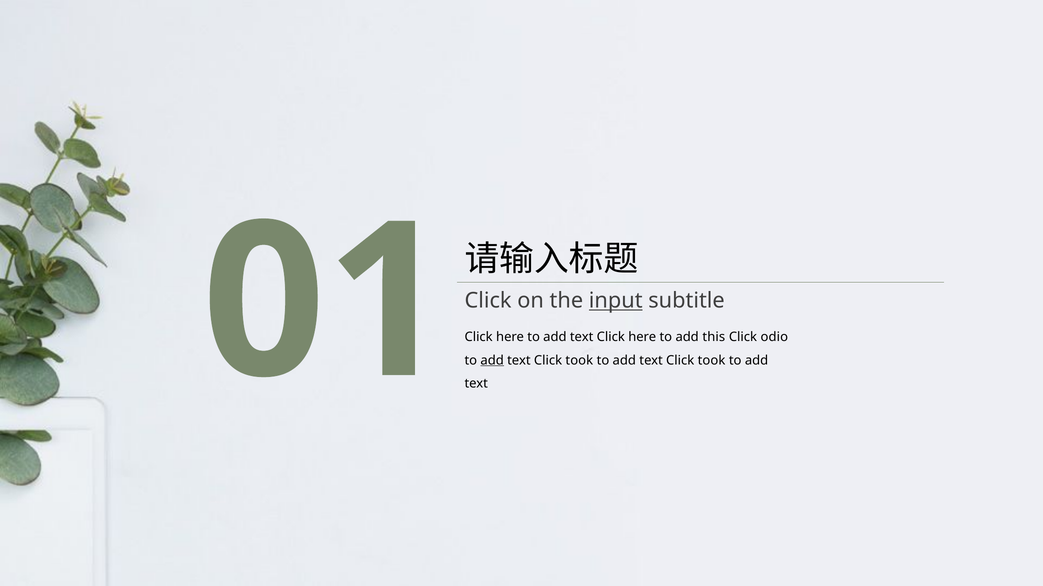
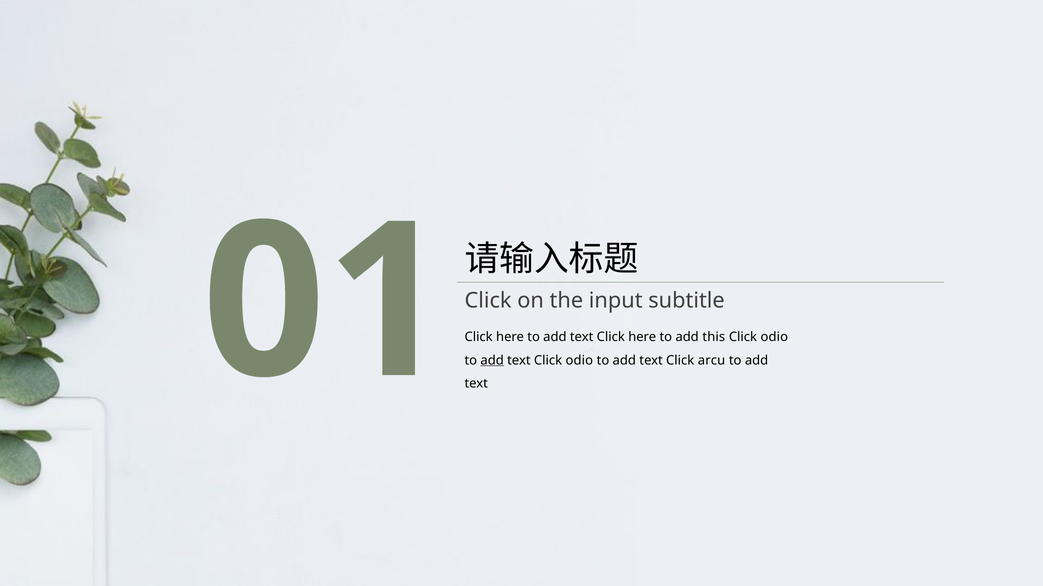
input underline: present -> none (616, 301)
took: took -> odio (579, 361)
took: took -> arcu (712, 361)
